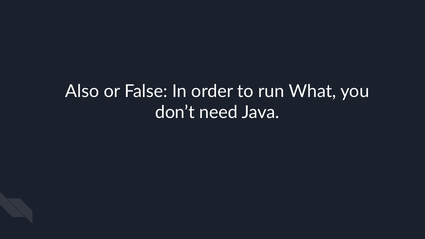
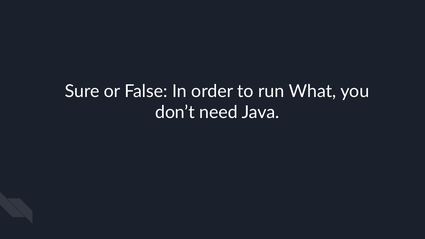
Also: Also -> Sure (82, 91)
